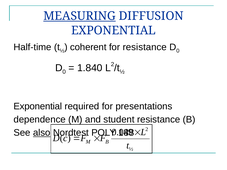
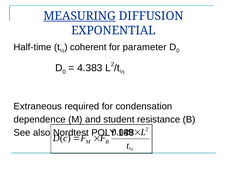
for resistance: resistance -> parameter (145, 47)
1.840: 1.840 -> 4.383 (90, 68)
Exponential: Exponential -> Extraneous (38, 106)
presentations: presentations -> condensation (144, 106)
also underline: present -> none (42, 133)
